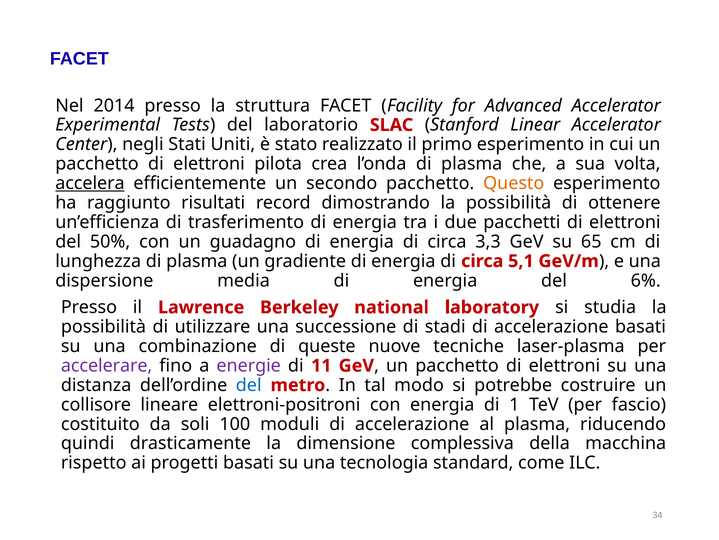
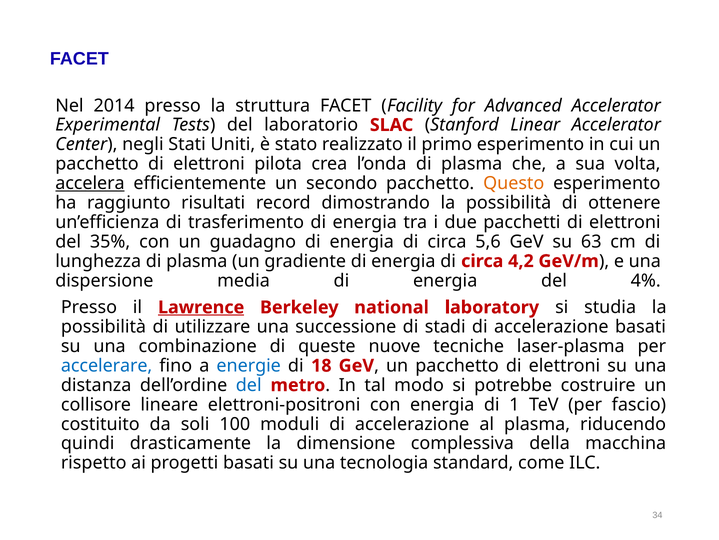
50%: 50% -> 35% (110, 241)
3,3: 3,3 -> 5,6 (488, 241)
65: 65 -> 63 (591, 241)
5,1: 5,1 -> 4,2 (521, 261)
6%: 6% -> 4% (646, 280)
Lawrence underline: none -> present (201, 307)
accelerare colour: purple -> blue (107, 365)
energie colour: purple -> blue (249, 365)
11: 11 -> 18 (321, 365)
